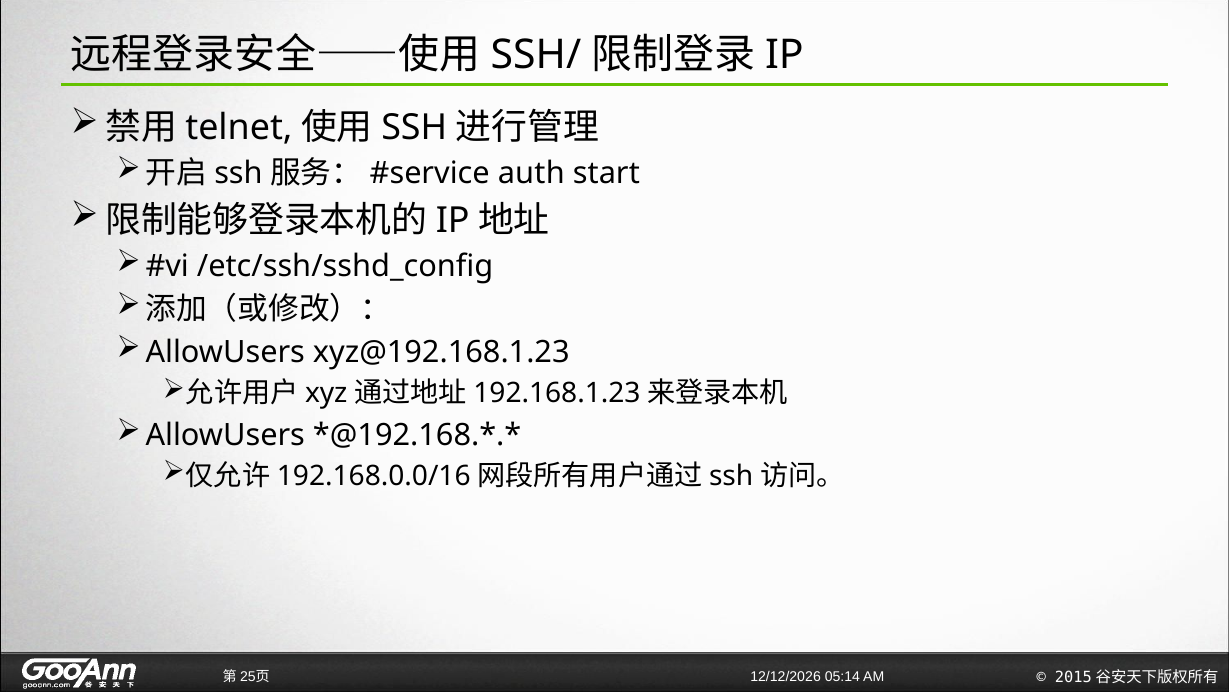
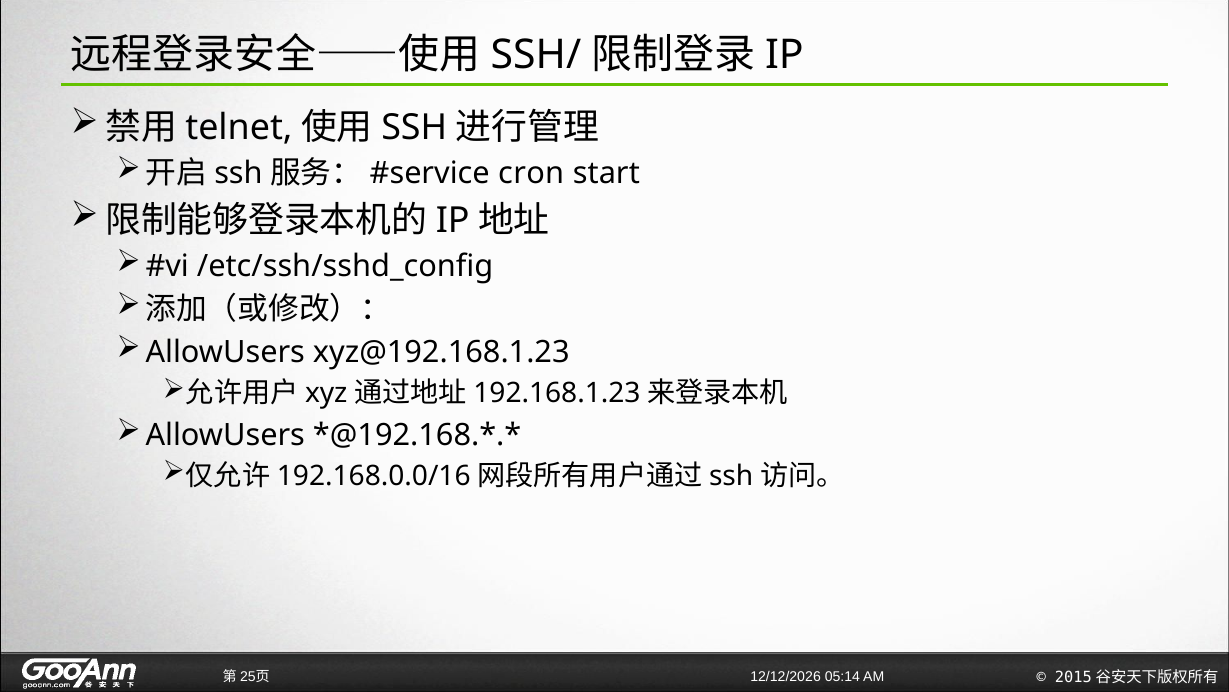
auth: auth -> cron (531, 173)
